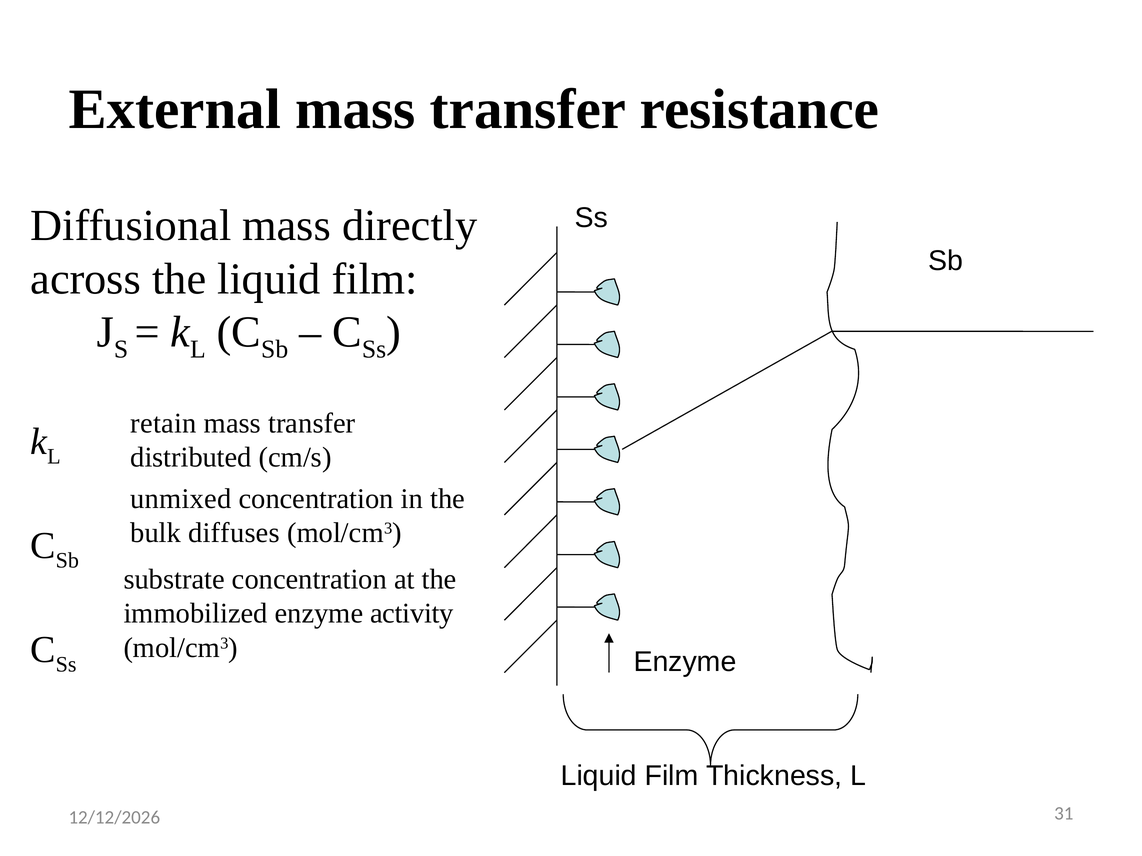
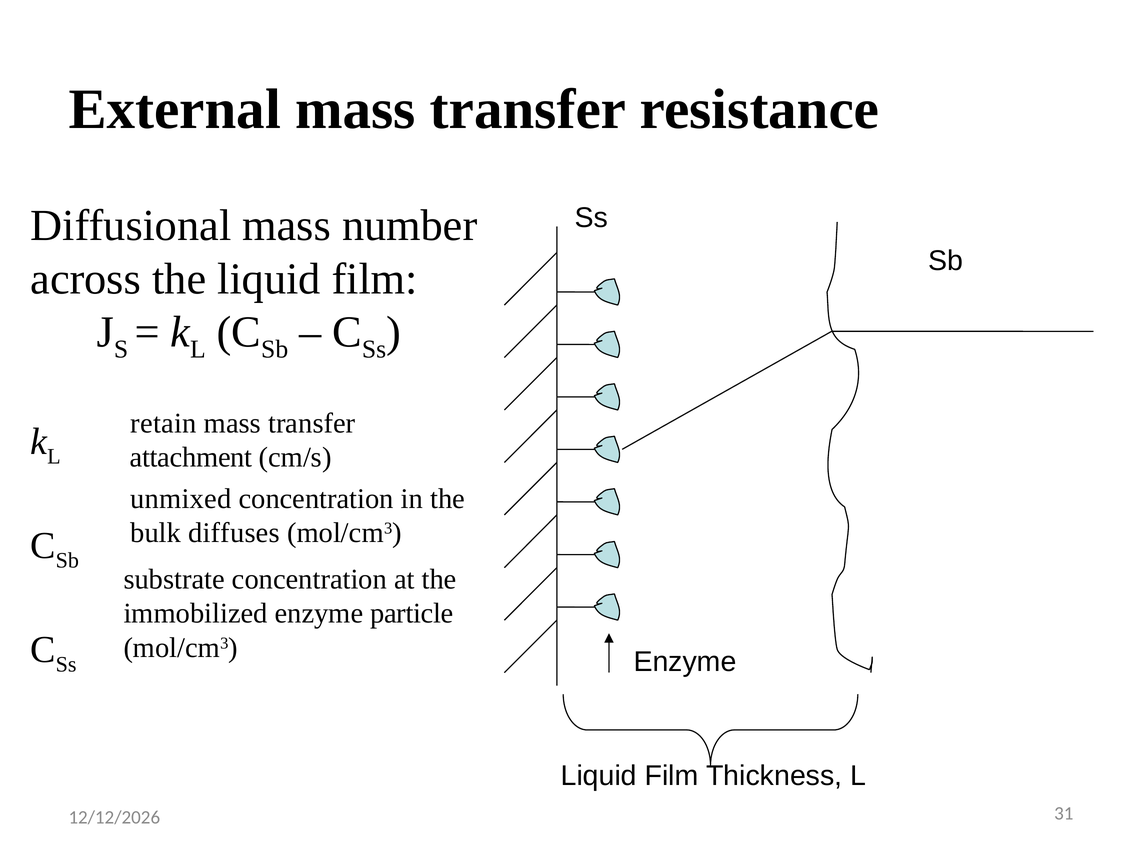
directly: directly -> number (410, 226)
distributed: distributed -> attachment (191, 458)
activity: activity -> particle (412, 614)
